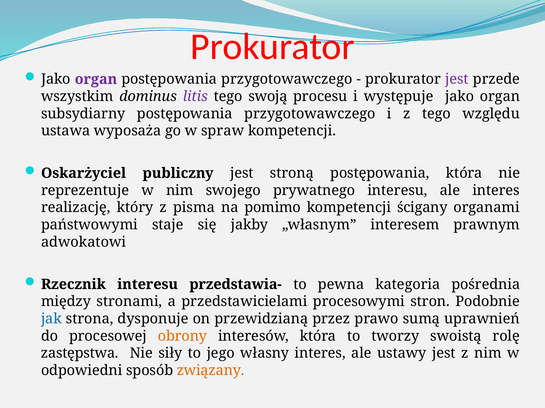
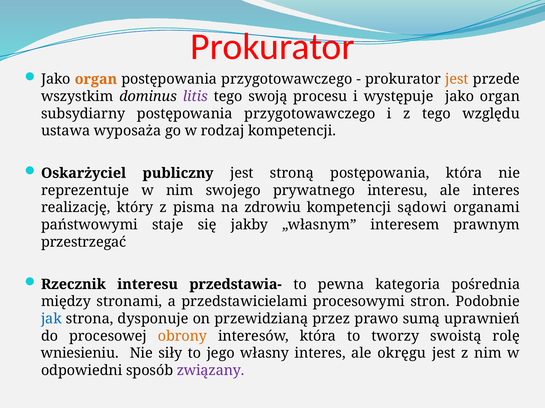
organ colour: purple -> orange (96, 79)
jest colour: purple -> orange (457, 79)
spraw: spraw -> rodzaj (223, 131)
pomimo: pomimo -> zdrowiu (273, 208)
ścigany: ścigany -> sądowi (422, 208)
adwokatowi: adwokatowi -> przestrzegać (84, 242)
zastępstwa: zastępstwa -> wniesieniu (80, 354)
ustawy: ustawy -> okręgu (402, 354)
związany colour: orange -> purple (211, 371)
